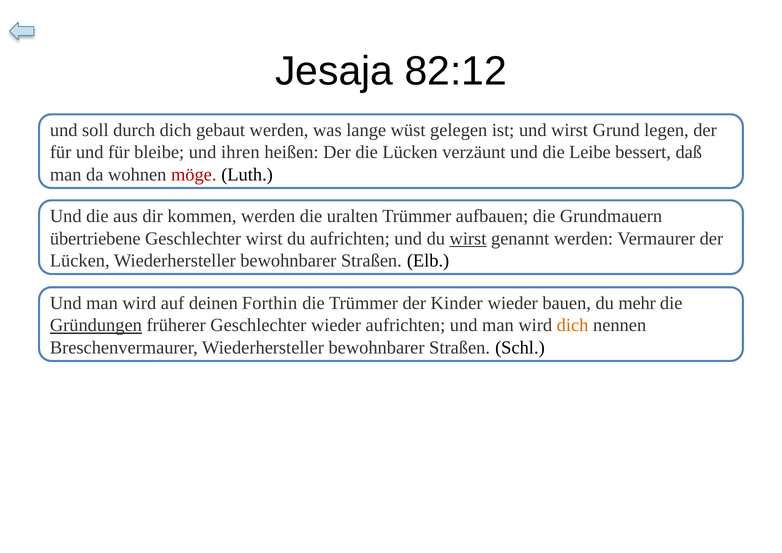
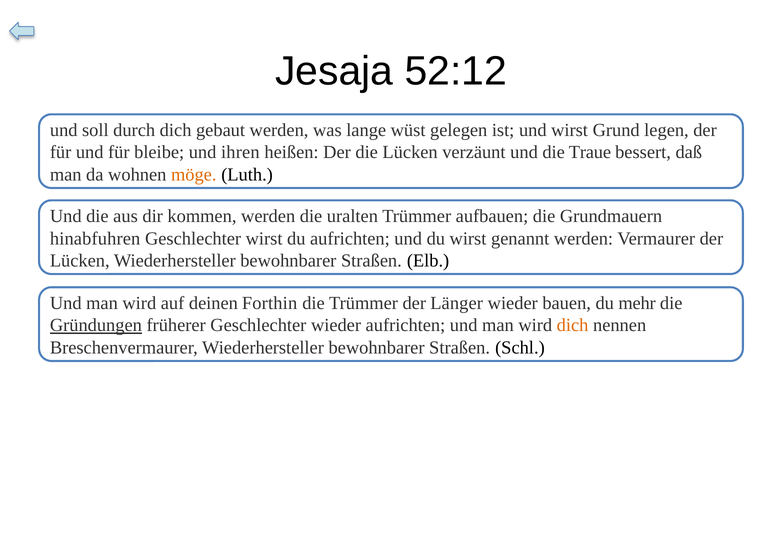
82:12: 82:12 -> 52:12 (456, 71)
Leibe: Leibe -> Traue (590, 152)
möge colour: red -> orange (194, 174)
übertriebene: übertriebene -> hinabfuhren (95, 238)
wirst underline: present -> none (468, 238)
Kinder: Kinder -> Länger (457, 303)
